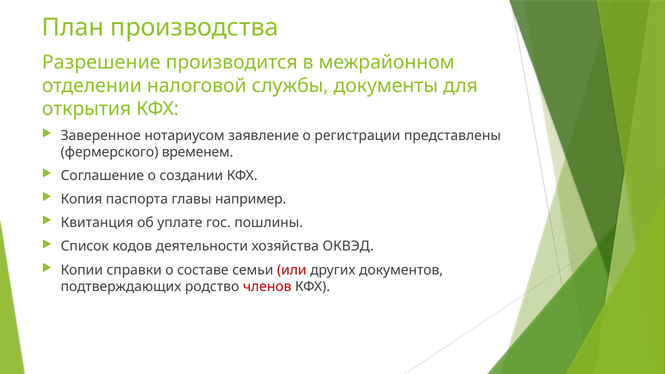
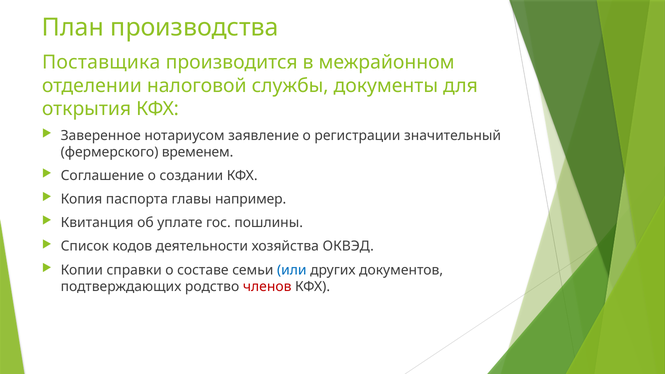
Разрешение: Разрешение -> Поставщика (101, 62)
представлены: представлены -> значительный (453, 136)
или colour: red -> blue (292, 270)
